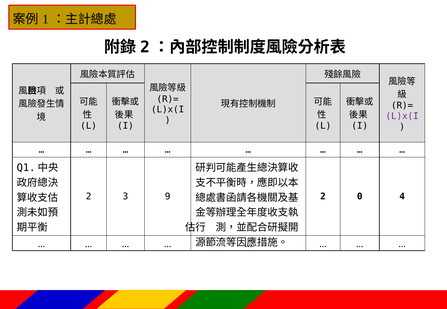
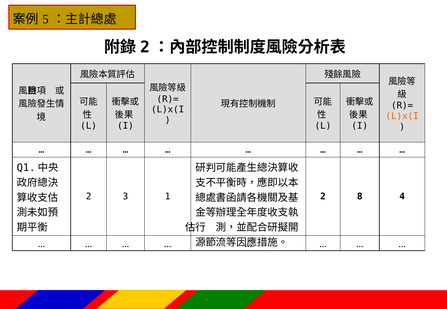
1: 1 -> 5 (45, 19)
L)x(I colour: purple -> orange (402, 116)
9: 9 -> 1 (168, 197)
0: 0 -> 8 (360, 197)
